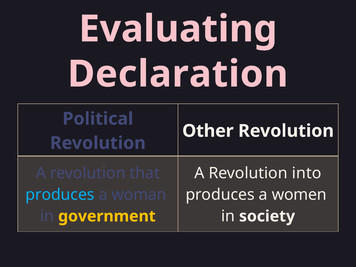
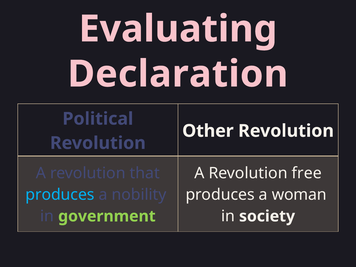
into: into -> free (307, 173)
woman: woman -> nobility (139, 195)
women: women -> woman (299, 195)
government colour: yellow -> light green (107, 216)
